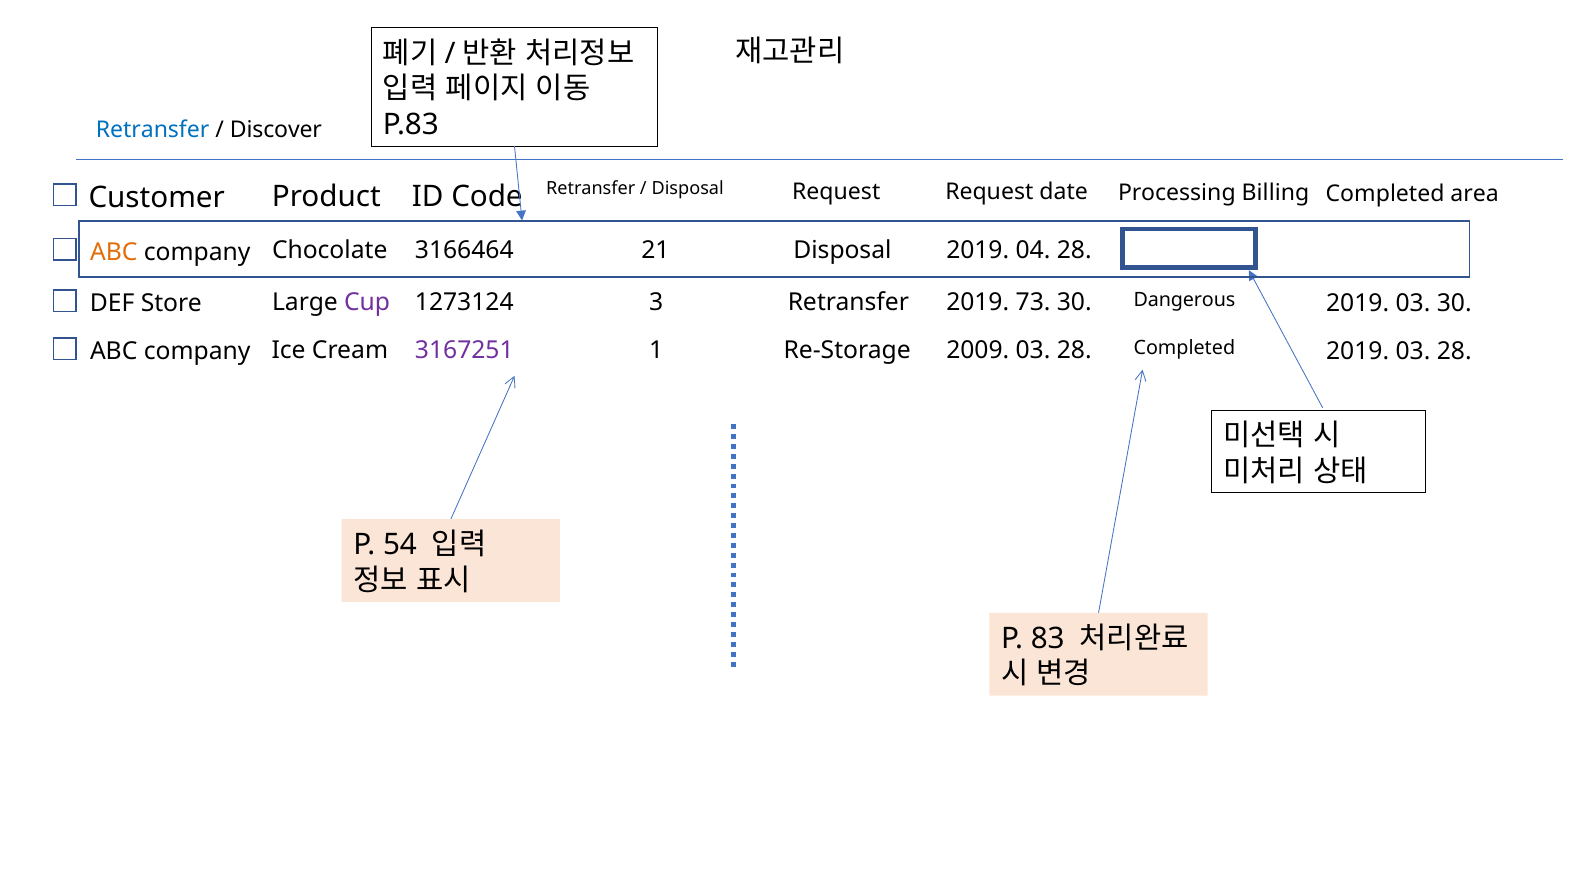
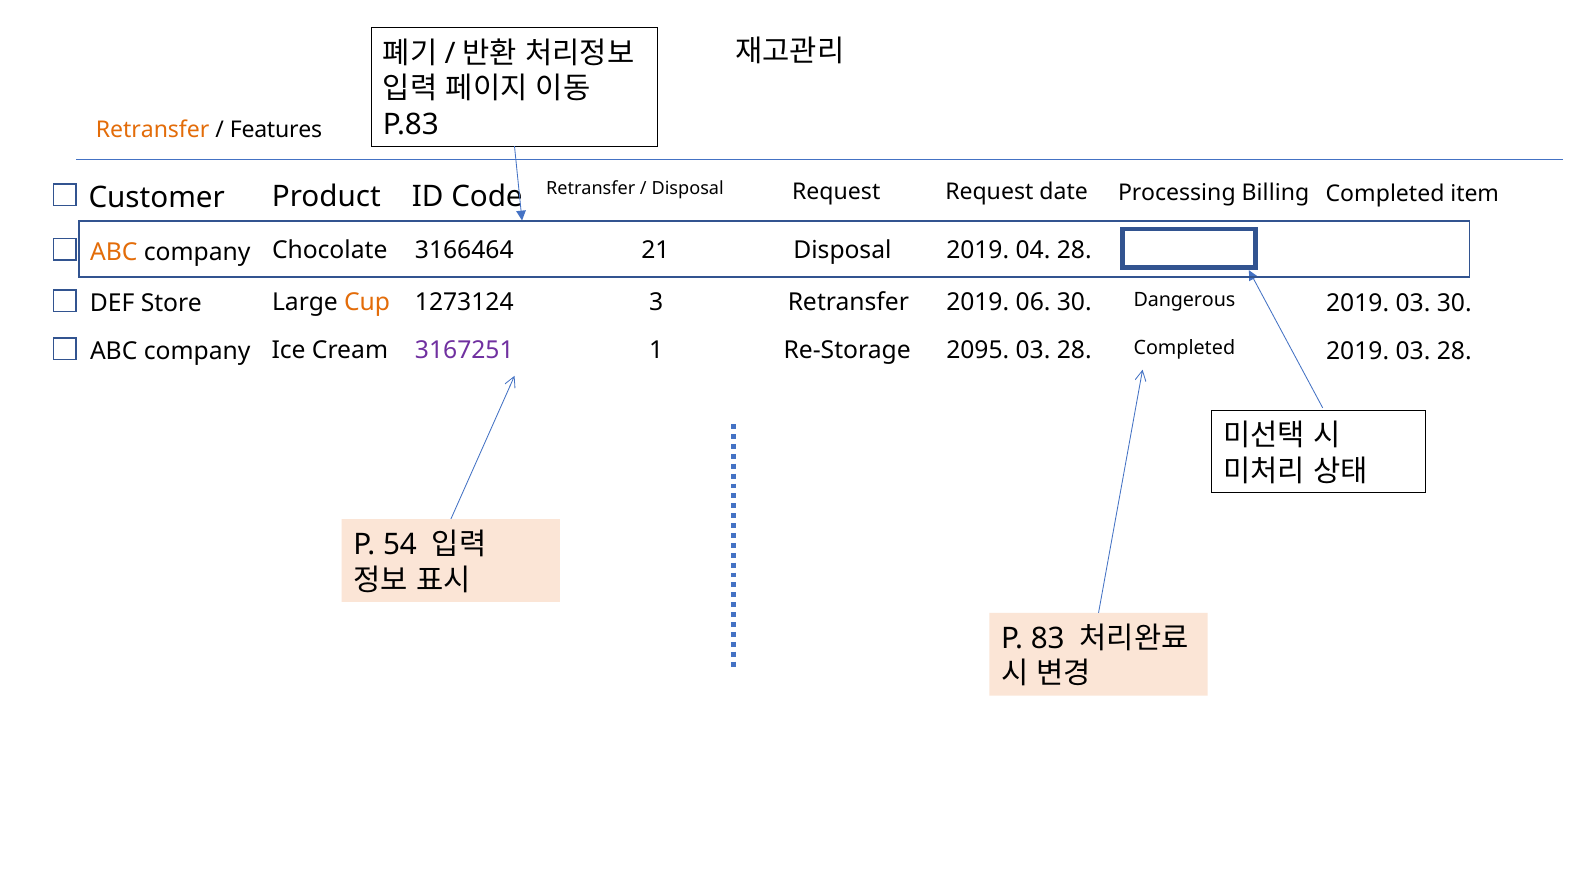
Retransfer colour: blue -> orange (153, 130)
Discover: Discover -> Features (276, 130)
area: area -> item (1475, 193)
Cup colour: purple -> orange (367, 302)
73: 73 -> 06 (1033, 302)
2009: 2009 -> 2095 (978, 350)
